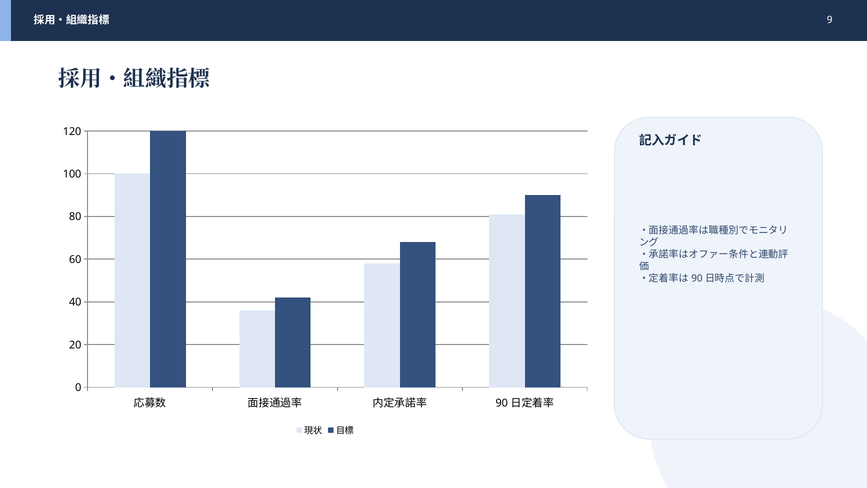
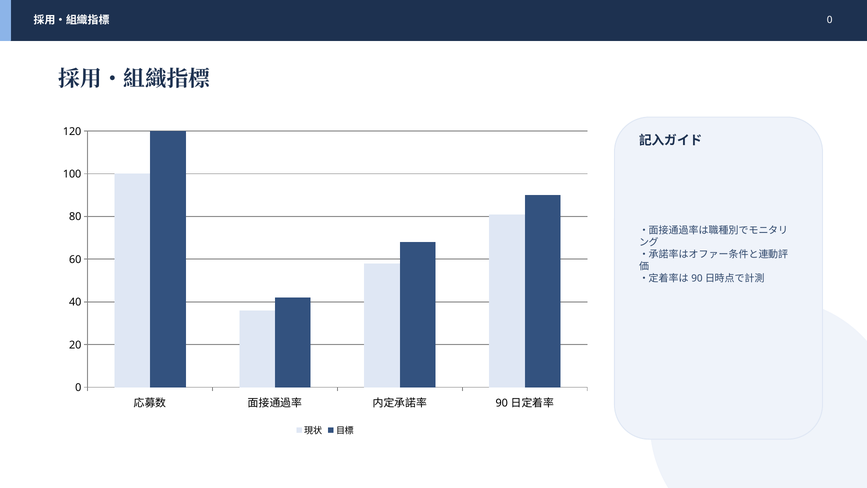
9: 9 -> 0 (830, 20)
